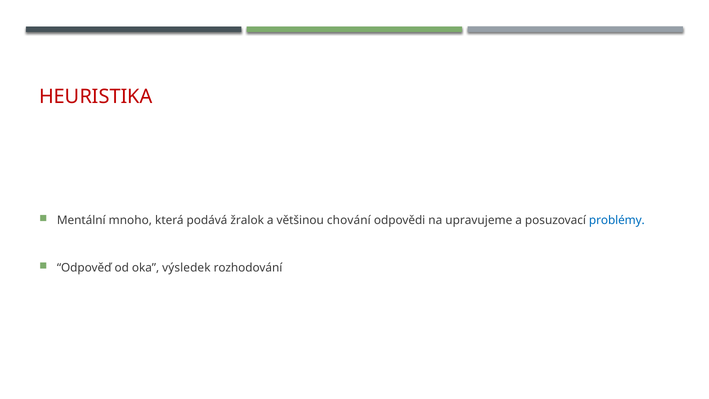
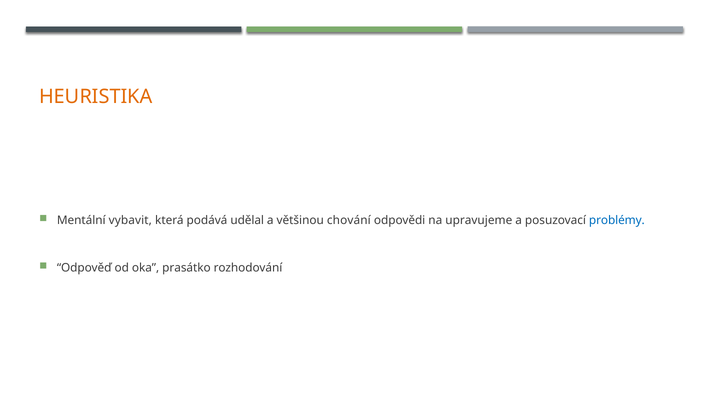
HEURISTIKA colour: red -> orange (96, 96)
mnoho: mnoho -> vybavit (130, 220)
žralok: žralok -> udělal (247, 220)
výsledek: výsledek -> prasátko (186, 268)
